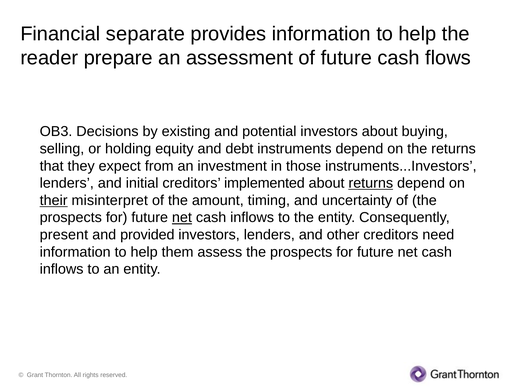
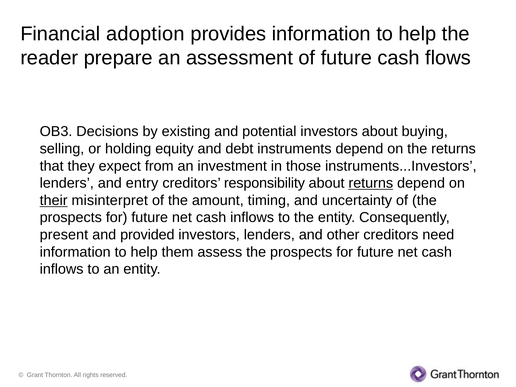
separate: separate -> adoption (145, 34)
initial: initial -> entry (142, 183)
implemented: implemented -> responsibility (264, 183)
net underline: present -> none (182, 218)
